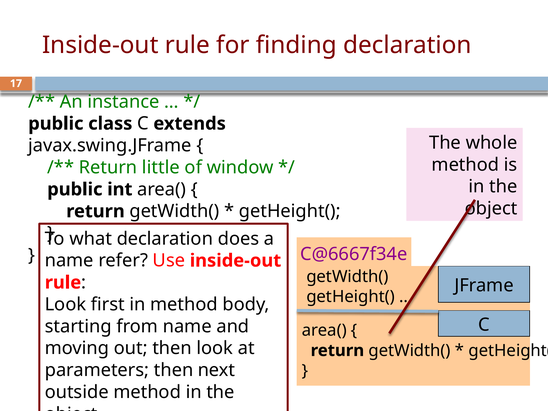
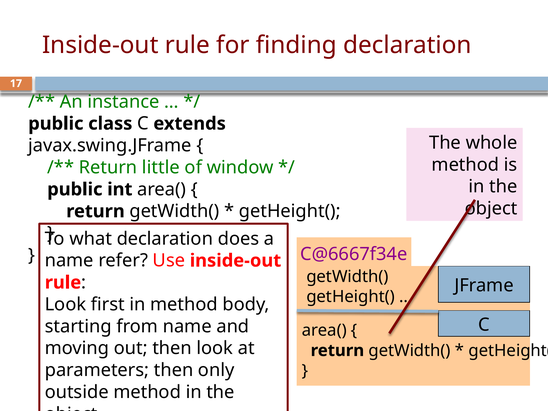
next: next -> only (216, 370)
